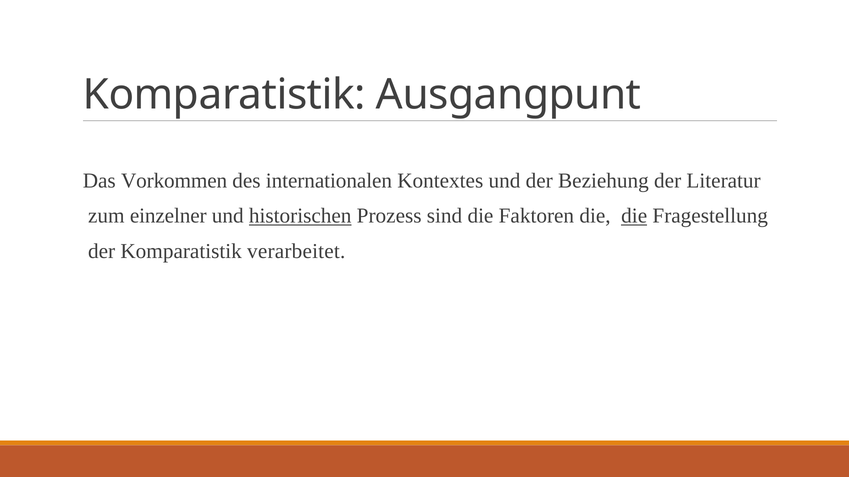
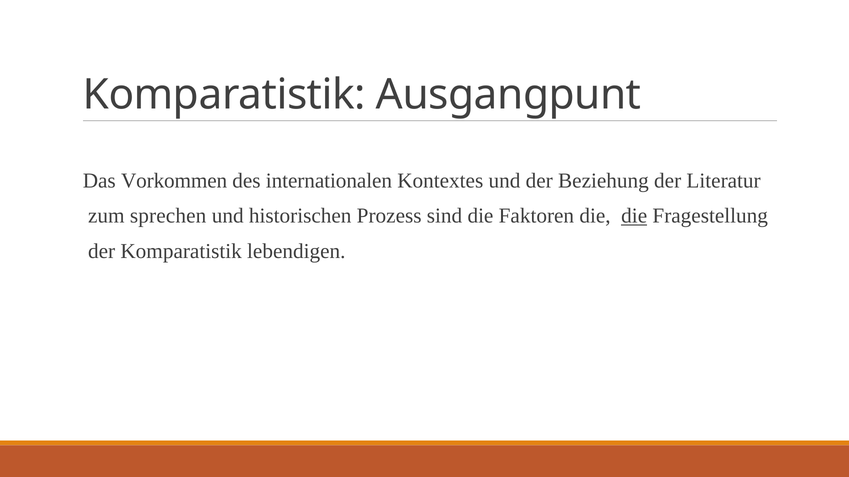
einzelner: einzelner -> sprechen (168, 216)
historischen underline: present -> none (300, 216)
verarbeitet: verarbeitet -> lebendigen (296, 252)
